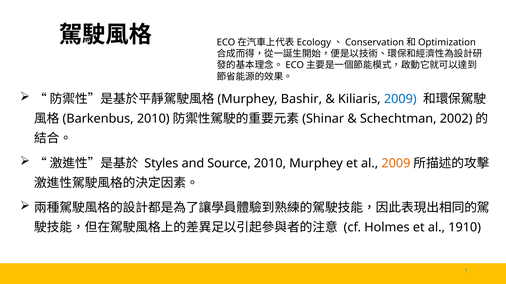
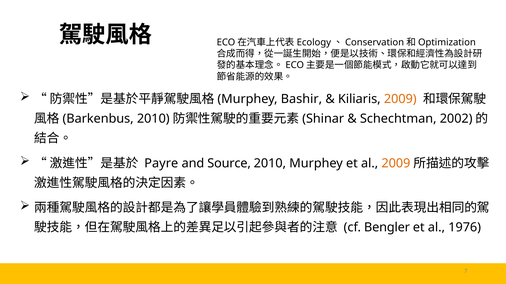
2009 colour: blue -> orange (400, 99)
Styles: Styles -> Payre (161, 164)
Holmes: Holmes -> Bengler (387, 228)
1910: 1910 -> 1976 (465, 228)
